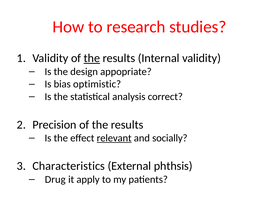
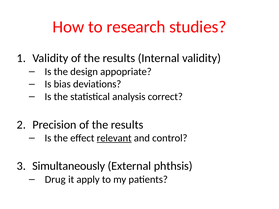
the underline: present -> none (92, 58)
optimistic: optimistic -> deviations (97, 84)
socially: socially -> control (170, 138)
Characteristics: Characteristics -> Simultaneously (69, 166)
